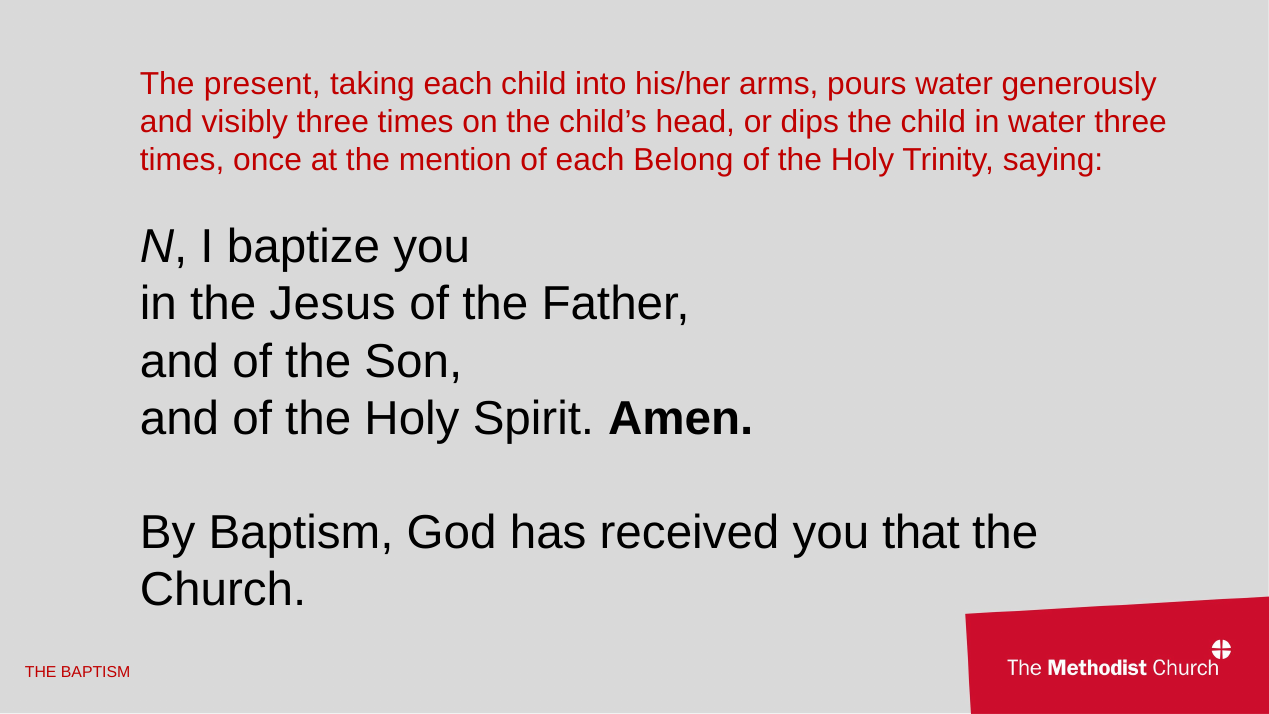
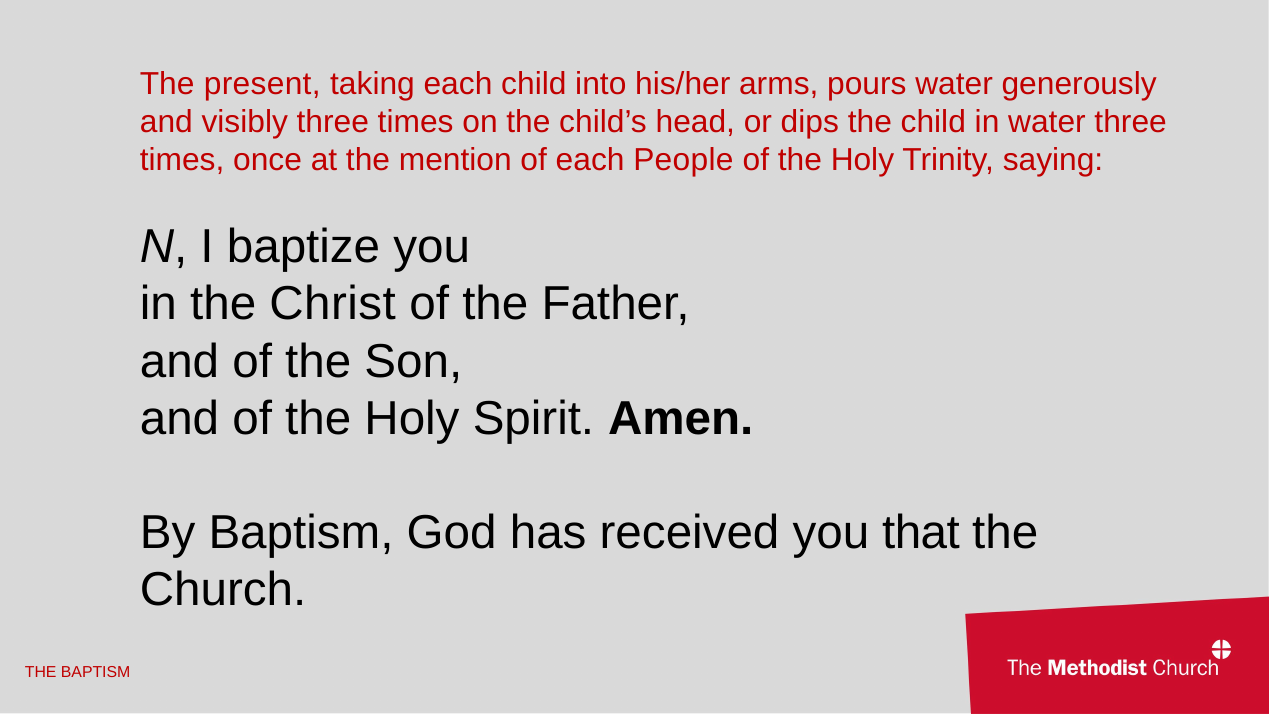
Belong: Belong -> People (683, 160)
Jesus: Jesus -> Christ (333, 304)
